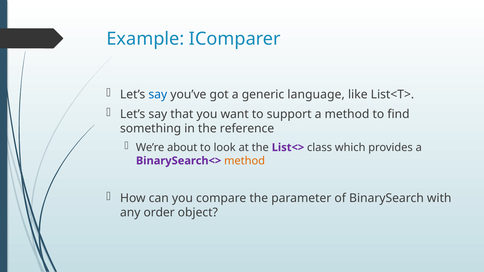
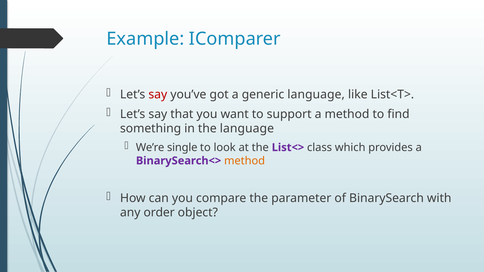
say colour: blue -> red (158, 95)
the reference: reference -> language (247, 129)
about: about -> single (182, 148)
